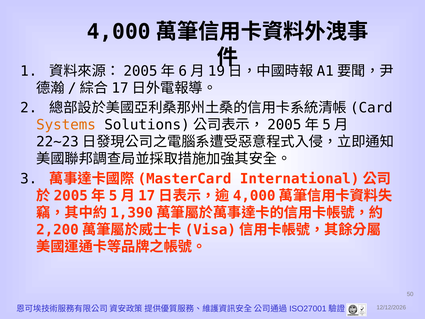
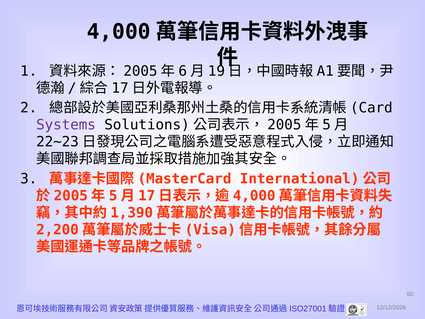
Systems colour: orange -> purple (66, 125)
